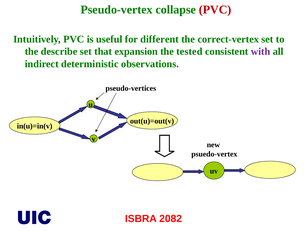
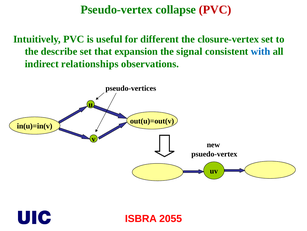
correct-vertex: correct-vertex -> closure-vertex (228, 39)
tested: tested -> signal (189, 51)
with colour: purple -> blue (261, 51)
deterministic: deterministic -> relationships (90, 64)
2082: 2082 -> 2055 (171, 218)
